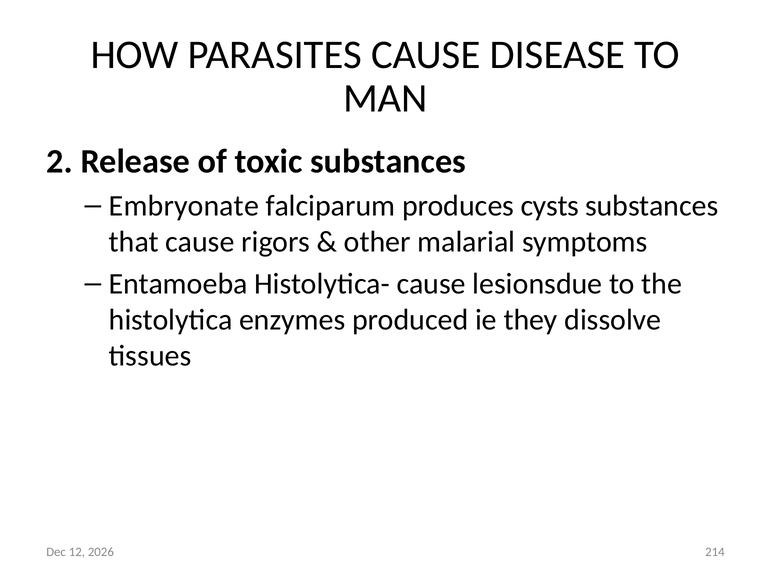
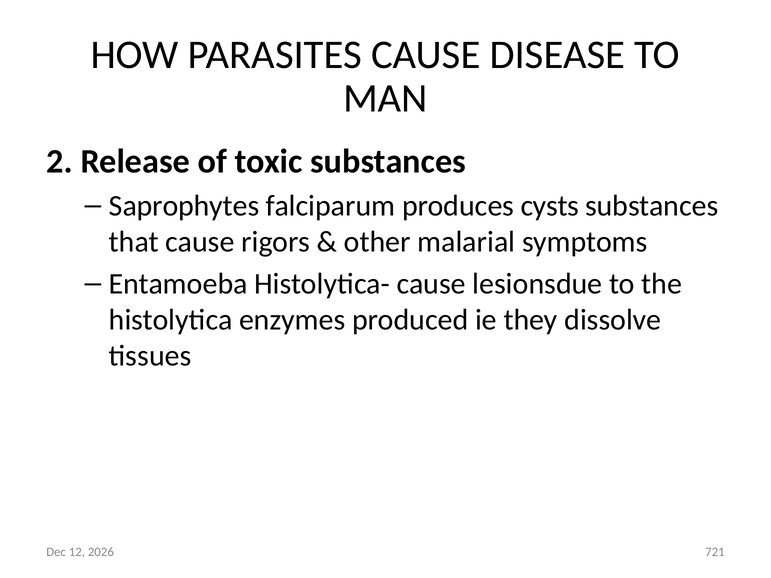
Embryonate: Embryonate -> Saprophytes (184, 206)
214: 214 -> 721 (715, 552)
